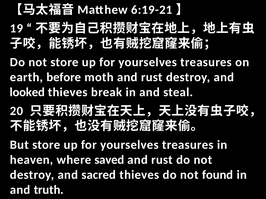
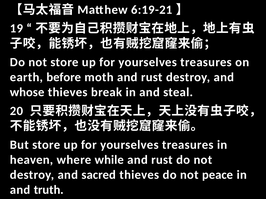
looked: looked -> whose (27, 92)
saved: saved -> while (109, 160)
found: found -> peace (218, 175)
